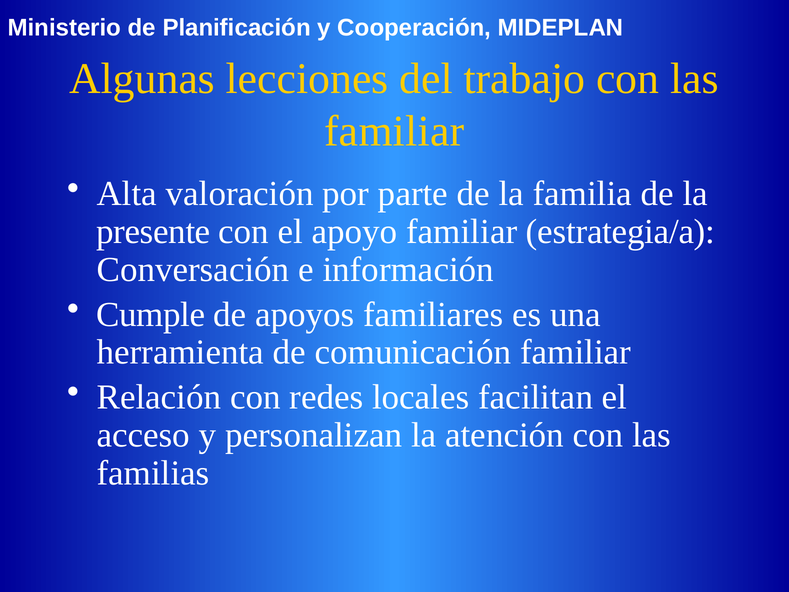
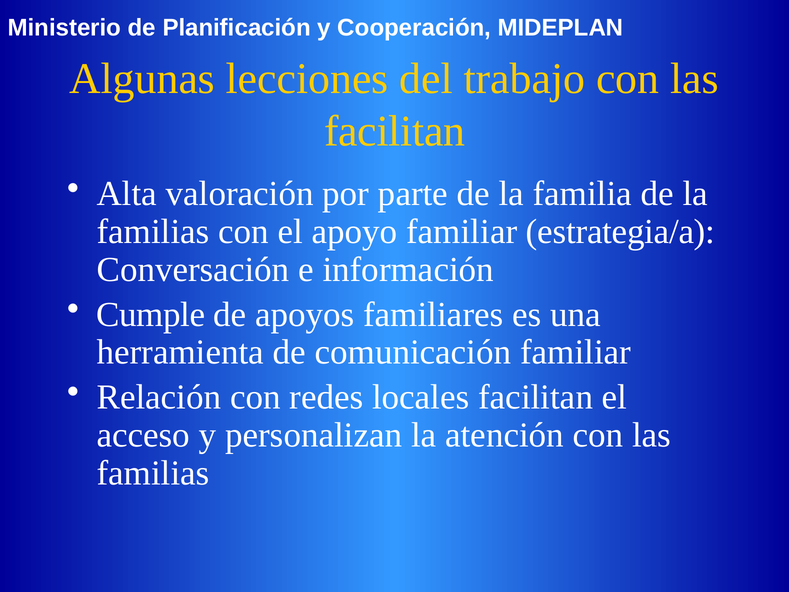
familiar: familiar -> facilitan (395, 131)
presente: presente -> familias (153, 232)
